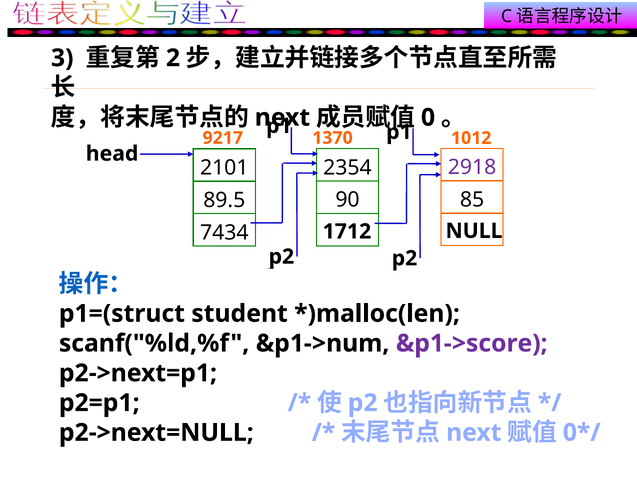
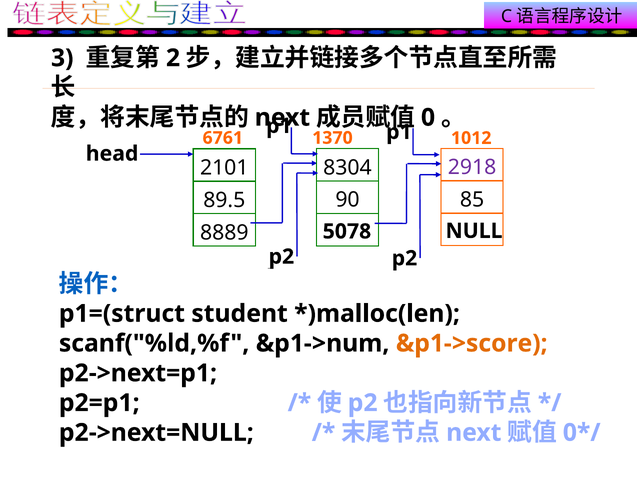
9217: 9217 -> 6761 (223, 138)
2354: 2354 -> 8304 (347, 167)
7434: 7434 -> 8889 (224, 232)
1712: 1712 -> 5078 (347, 231)
&p1->score colour: purple -> orange (472, 343)
